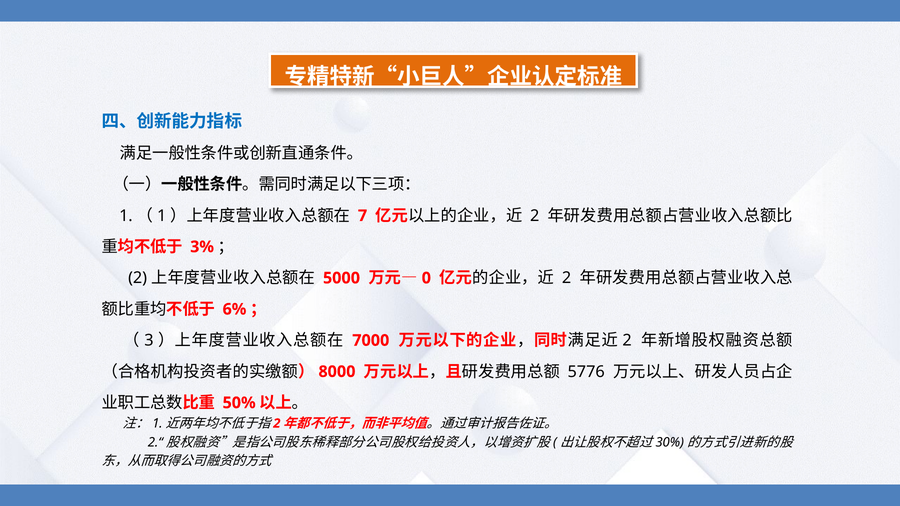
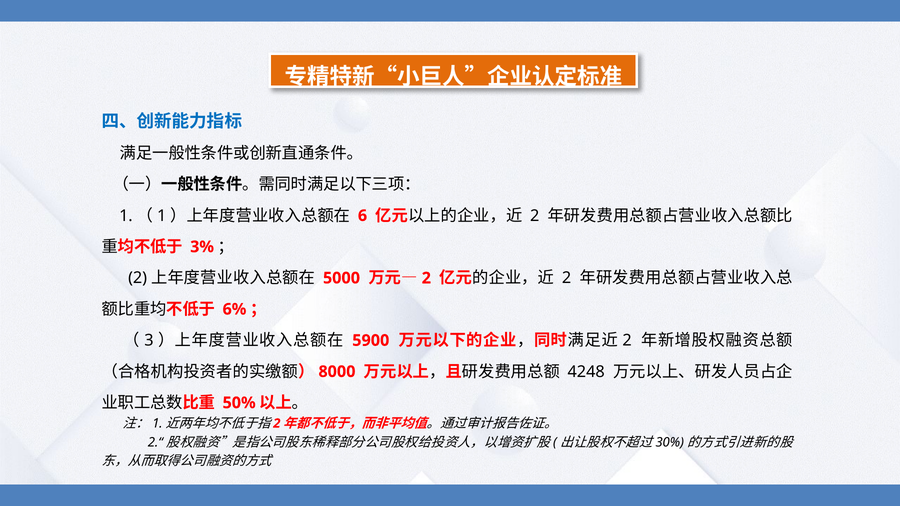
7: 7 -> 6 (363, 216)
0: 0 -> 2 (426, 278)
7000: 7000 -> 5900 (371, 341)
5776: 5776 -> 4248 (586, 372)
